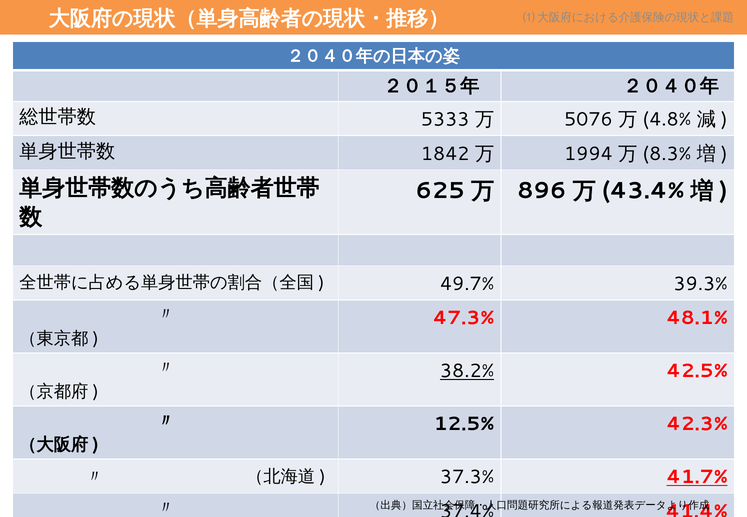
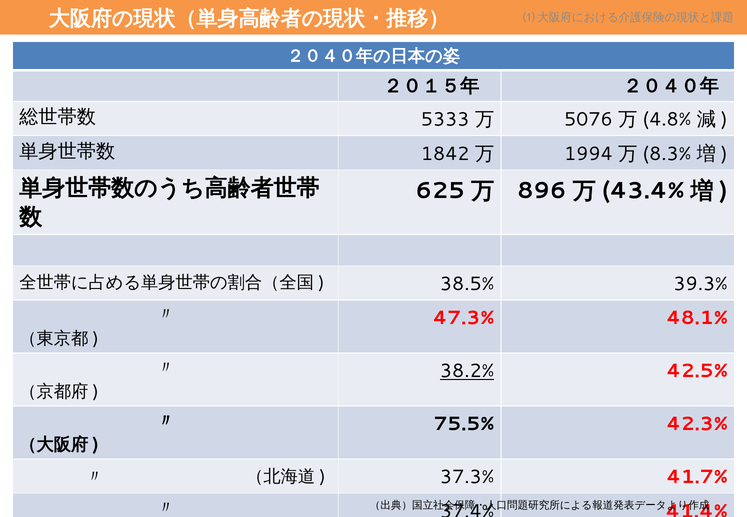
49.7%: 49.7% -> 38.5% (467, 284)
12.5%: 12.5% -> 75.5% (464, 424)
41.7% underline: present -> none (697, 477)
